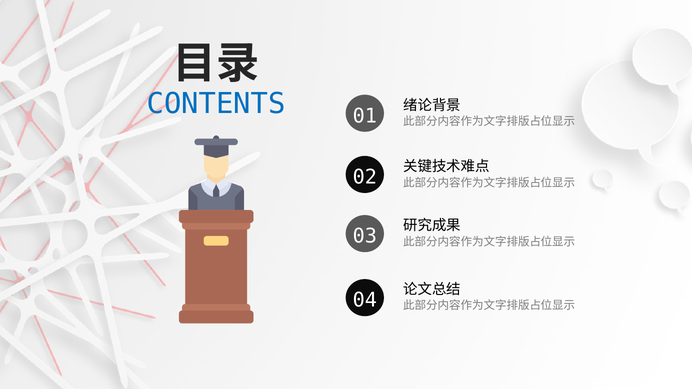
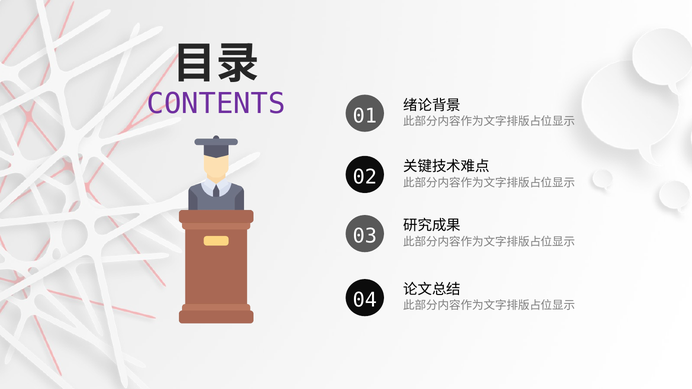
CONTENTS colour: blue -> purple (216, 104)
